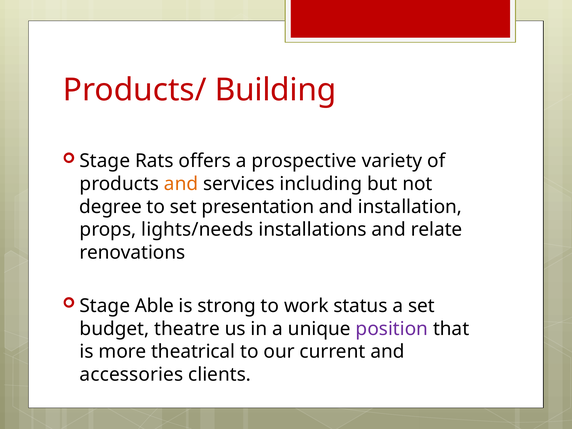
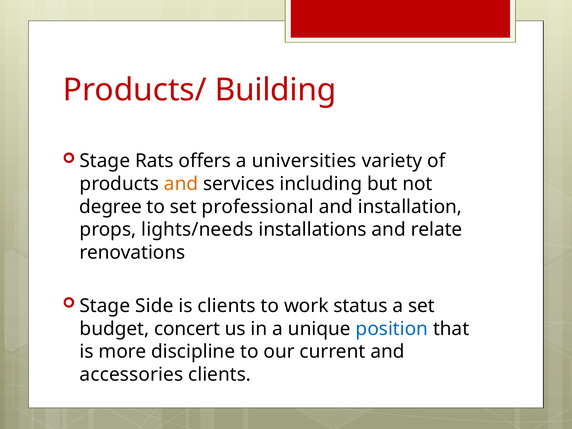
prospective: prospective -> universities (304, 161)
presentation: presentation -> professional (258, 207)
Able: Able -> Side (154, 306)
is strong: strong -> clients (227, 306)
theatre: theatre -> concert (187, 329)
position colour: purple -> blue (392, 329)
theatrical: theatrical -> discipline (193, 352)
